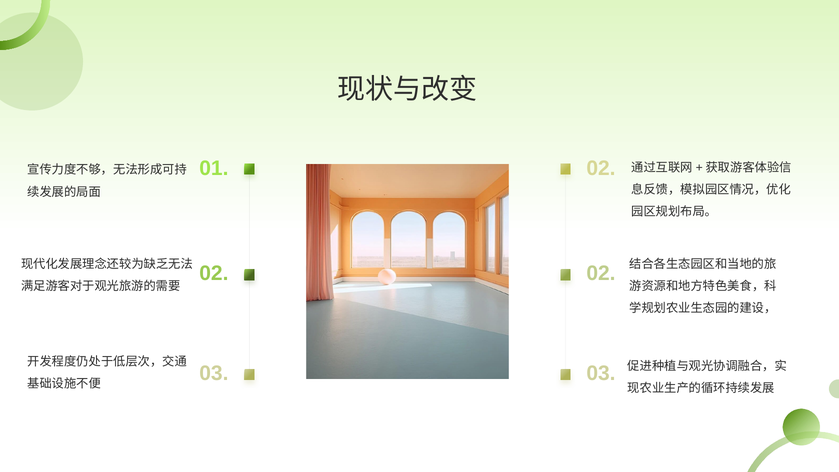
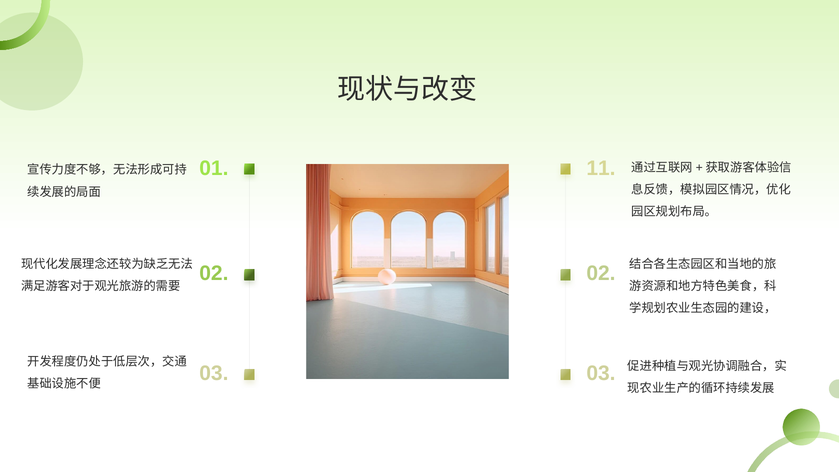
01 02: 02 -> 11 (601, 168)
